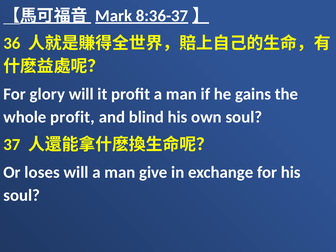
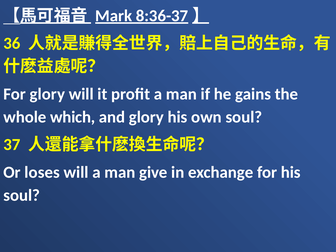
whole profit: profit -> which (73, 117)
and blind: blind -> glory (146, 117)
